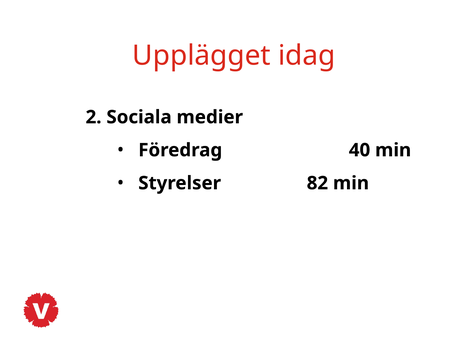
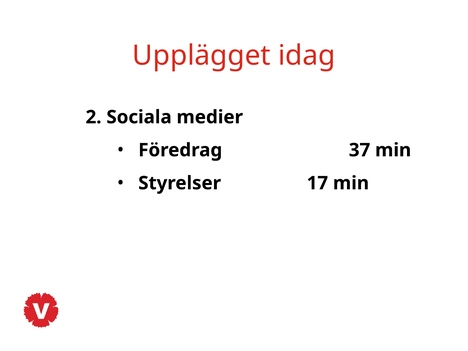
40: 40 -> 37 (360, 150)
82: 82 -> 17 (317, 183)
